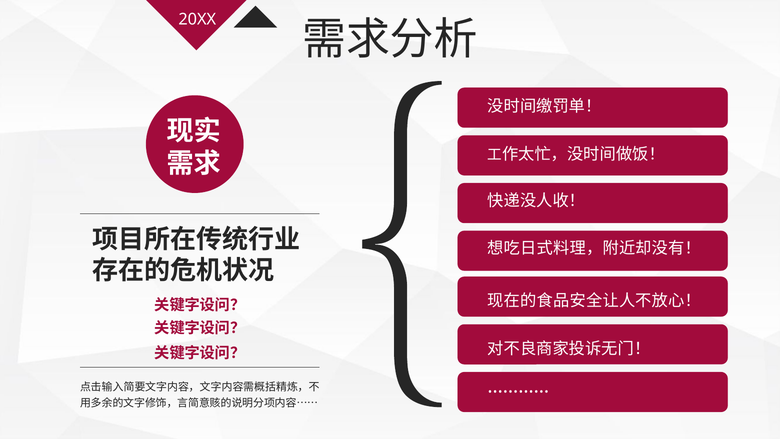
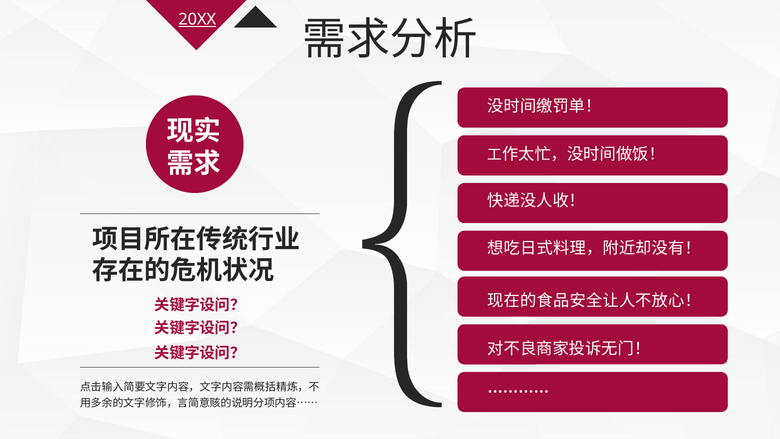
20XX underline: none -> present (197, 19)
